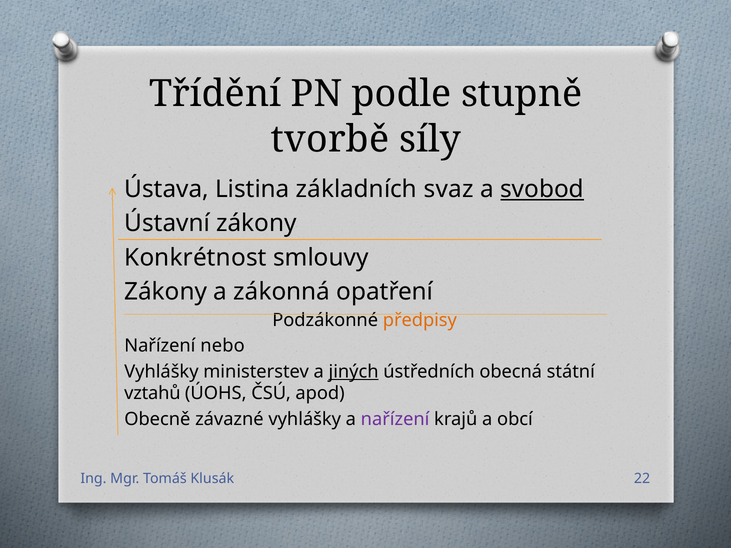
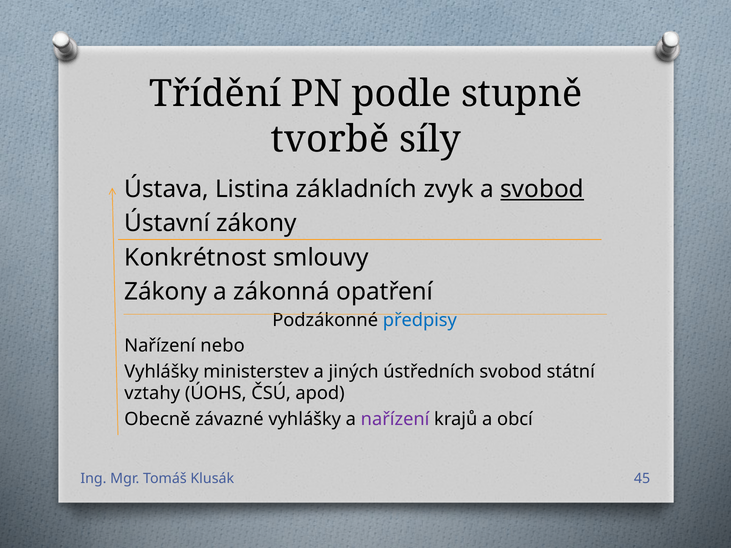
svaz: svaz -> zvyk (449, 189)
předpisy colour: orange -> blue (420, 321)
jiných underline: present -> none (354, 372)
ústředních obecná: obecná -> svobod (511, 372)
vztahů: vztahů -> vztahy (152, 394)
22: 22 -> 45 (642, 479)
